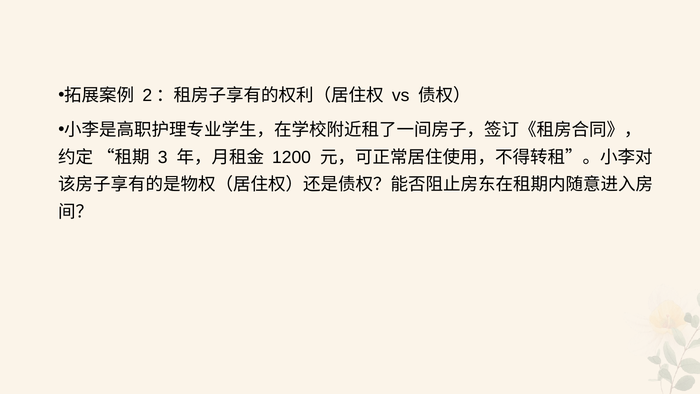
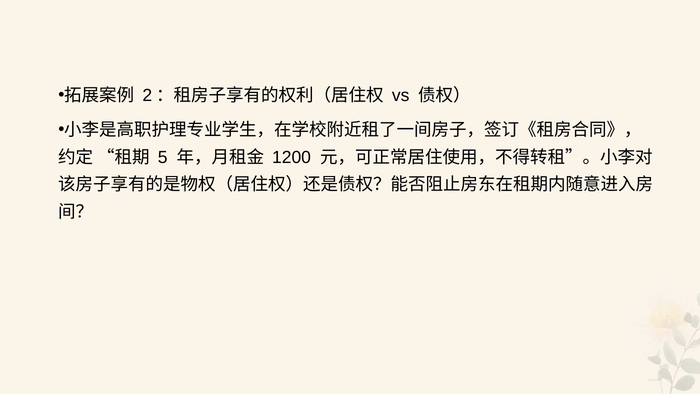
3: 3 -> 5 (163, 157)
